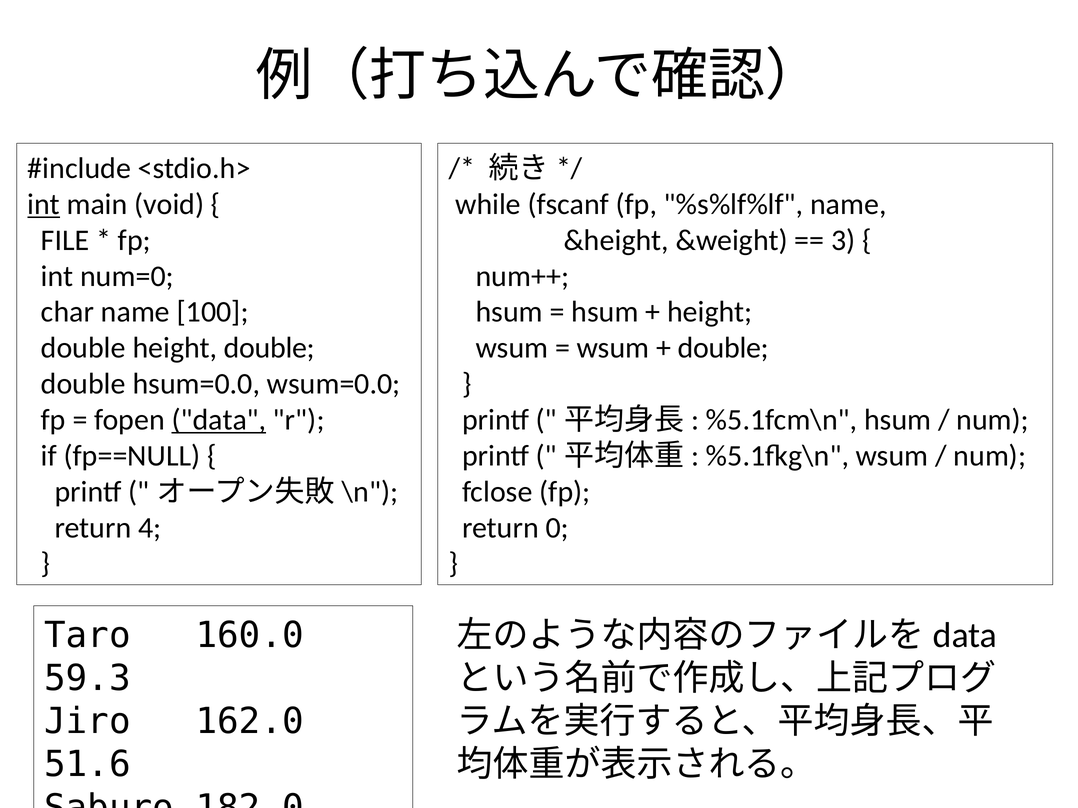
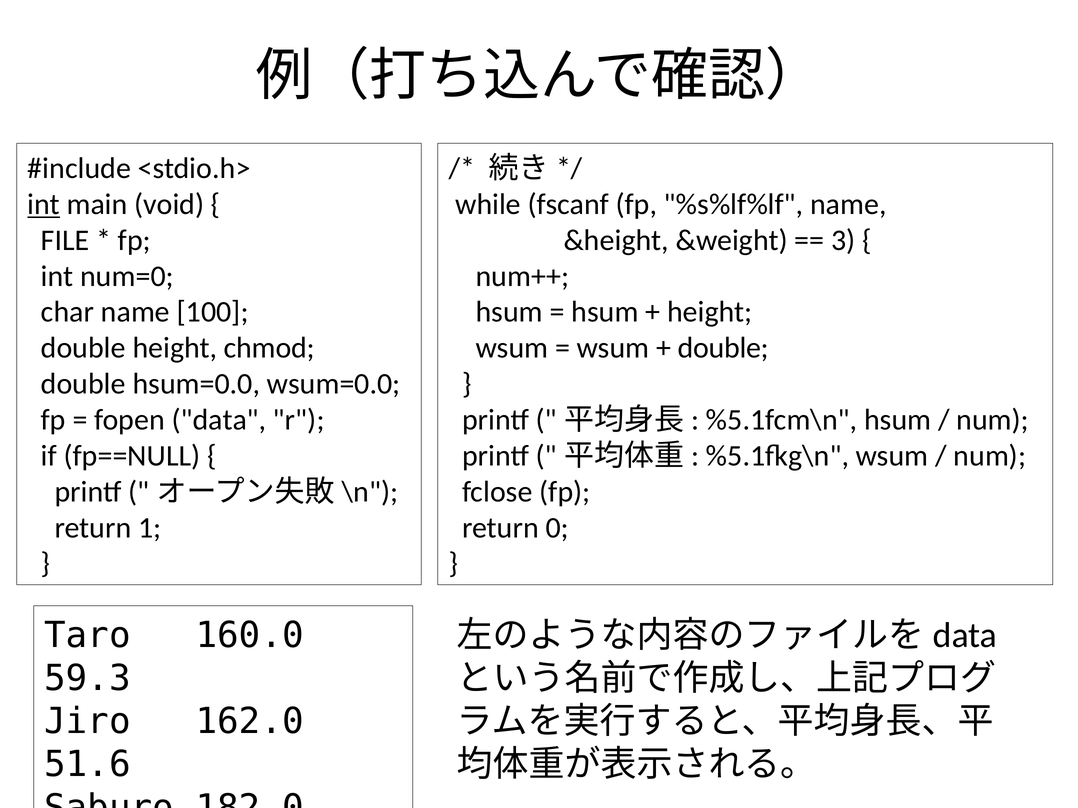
height double: double -> chmod (269, 348)
data underline: present -> none (219, 420)
4: 4 -> 1 (150, 528)
